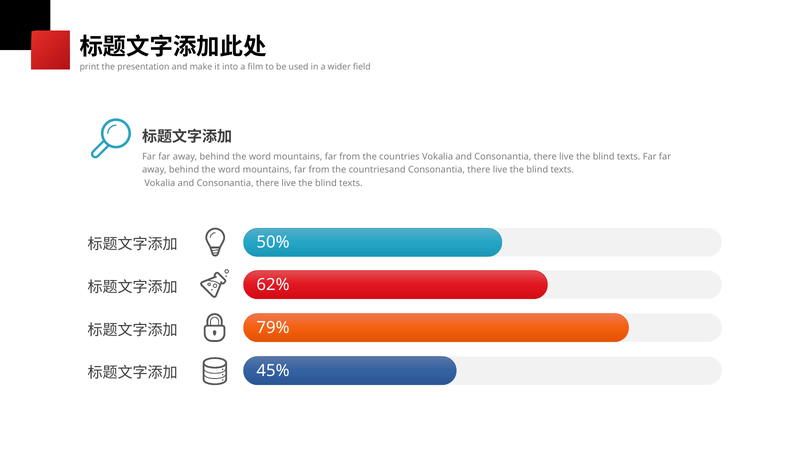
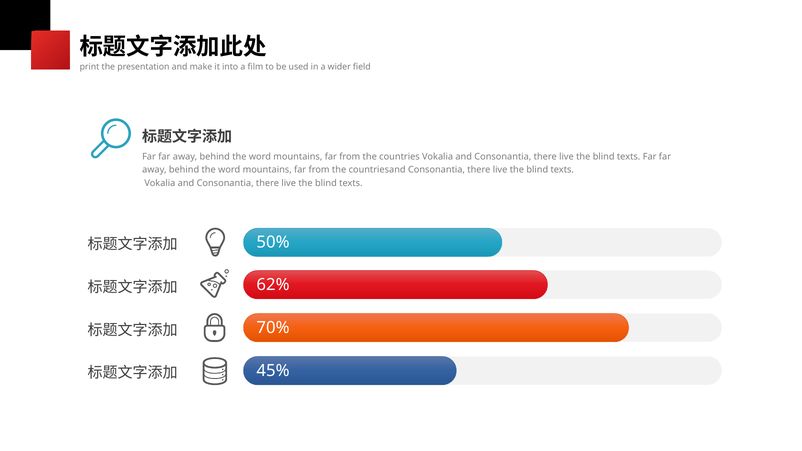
79%: 79% -> 70% (273, 328)
